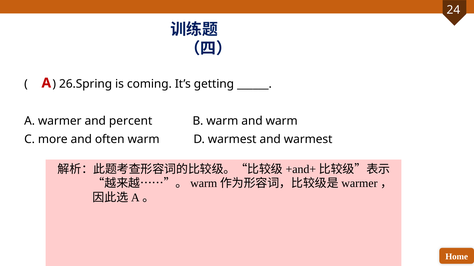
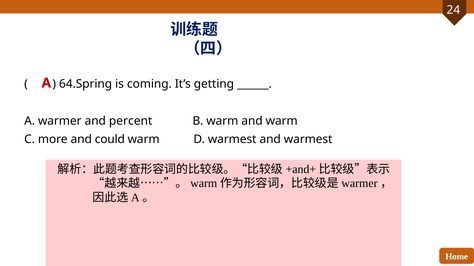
26.Spring: 26.Spring -> 64.Spring (86, 84)
often: often -> could (110, 140)
